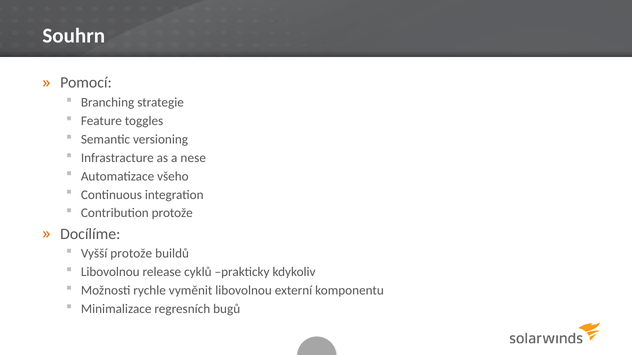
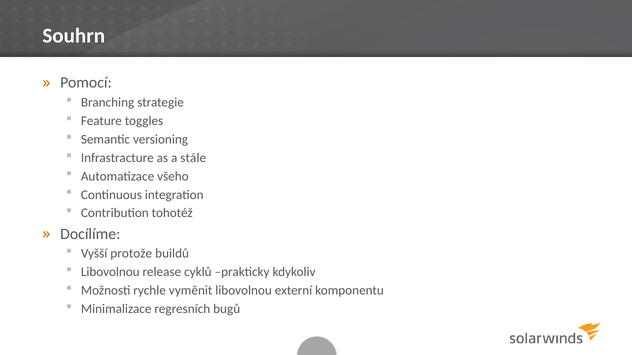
nese: nese -> stále (193, 158)
Contribution protože: protože -> tohotéž (172, 213)
